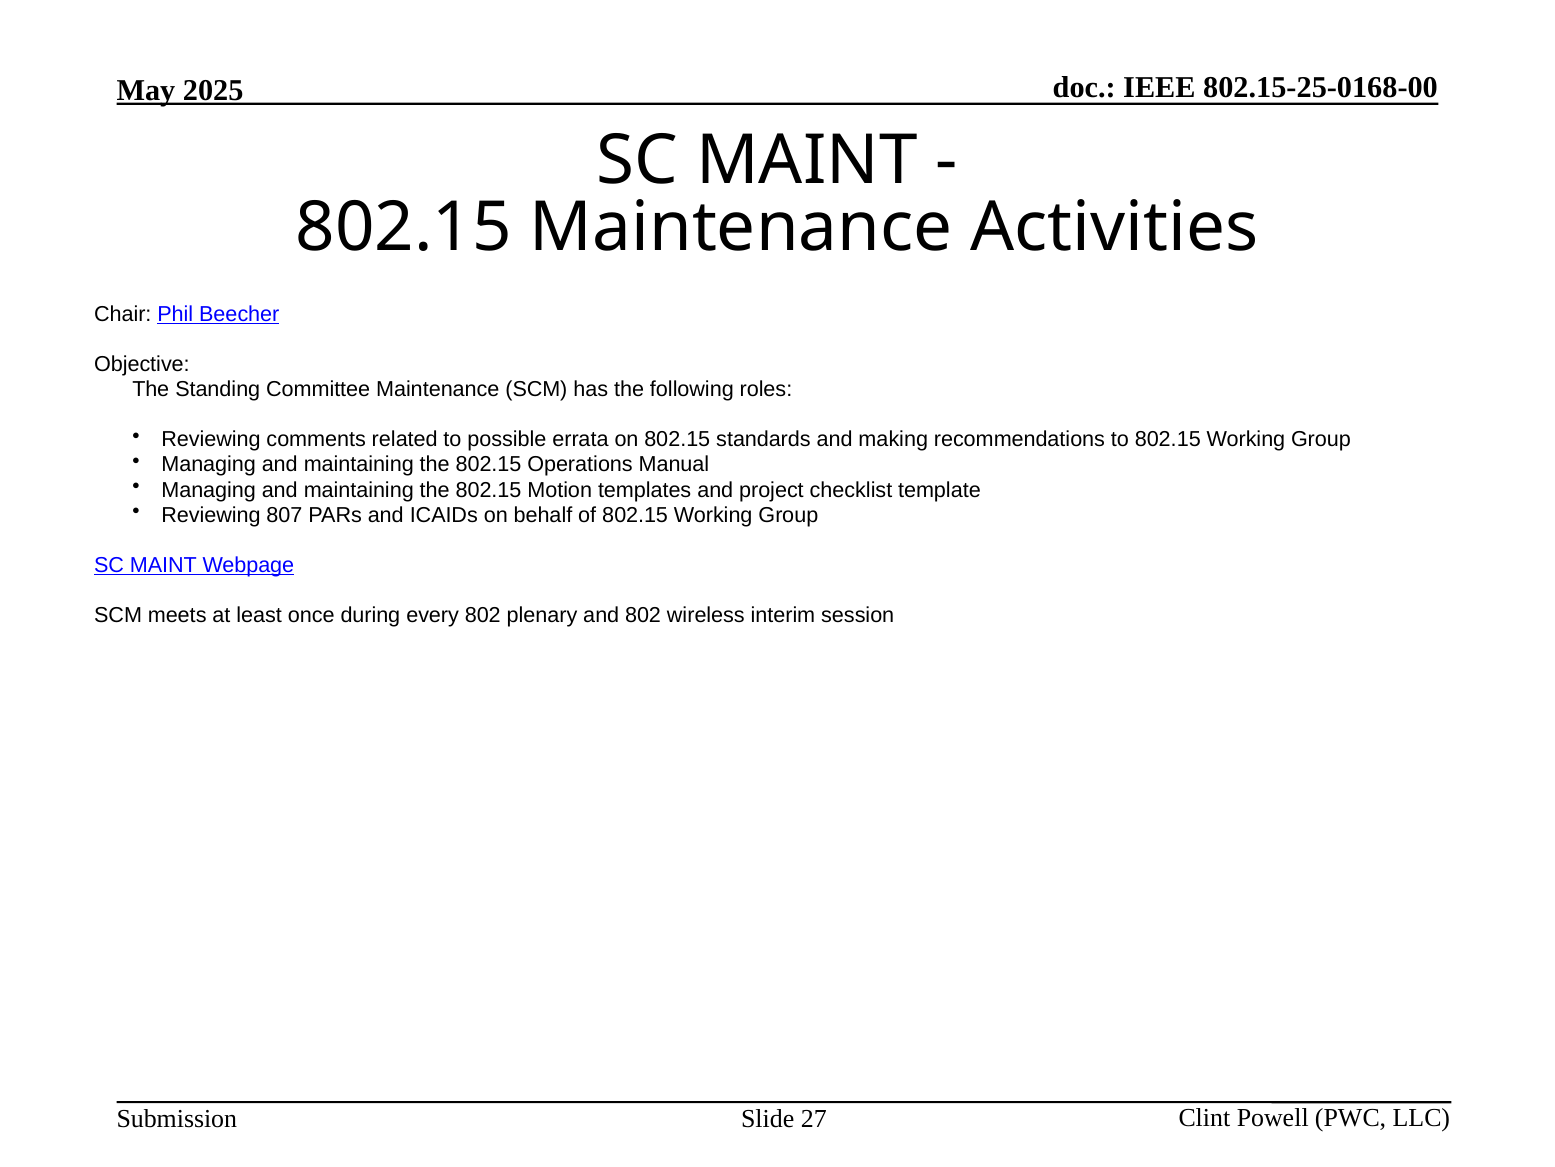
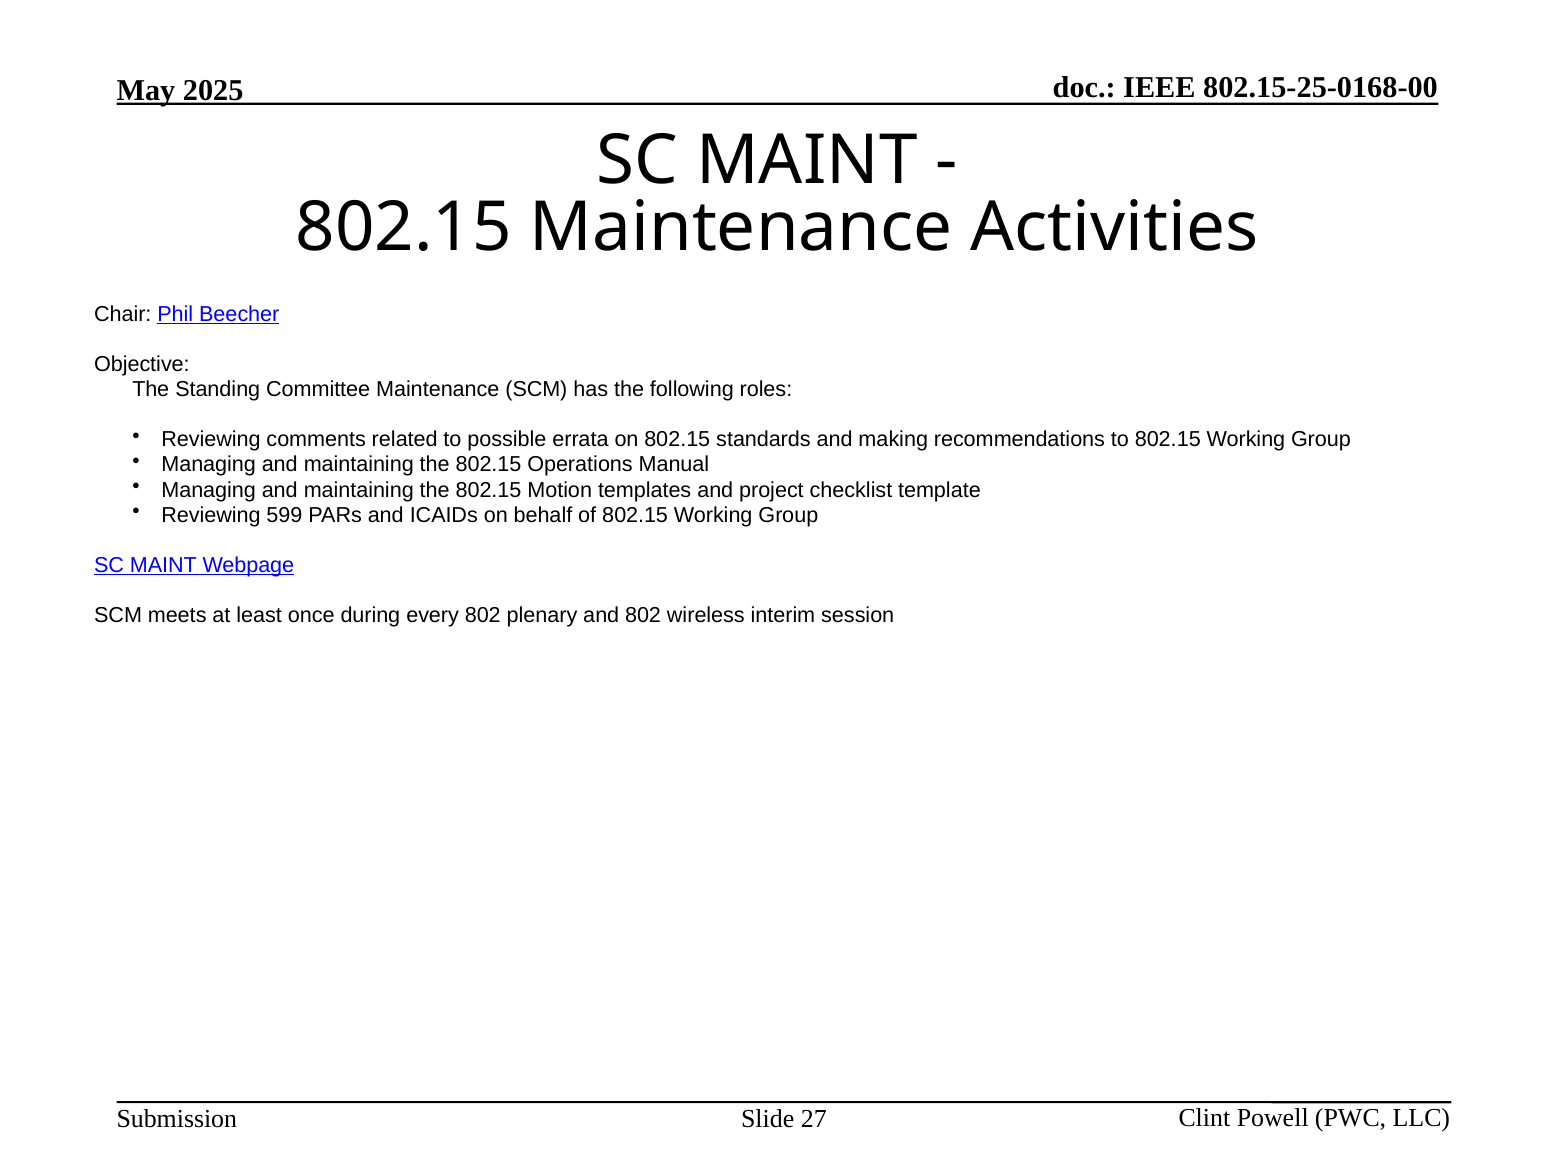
807: 807 -> 599 (284, 515)
